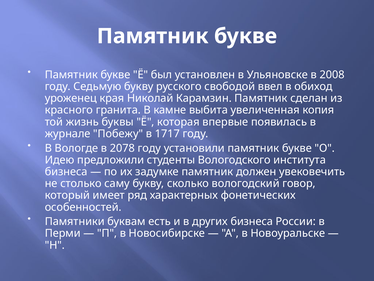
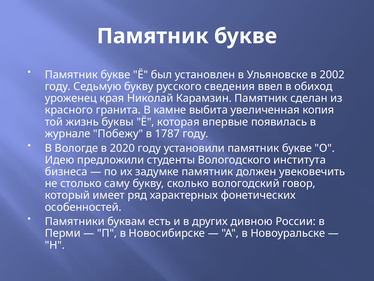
2008: 2008 -> 2002 (332, 75)
свободой: свободой -> сведения (230, 86)
1717: 1717 -> 1787 (167, 133)
2078: 2078 -> 2020 (122, 148)
других бизнеса: бизнеса -> дивною (252, 221)
